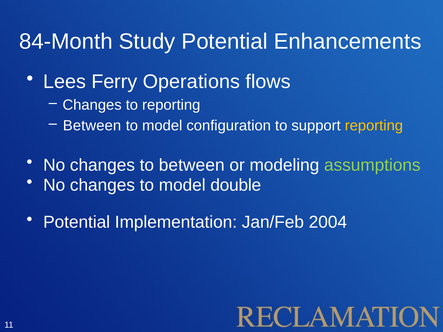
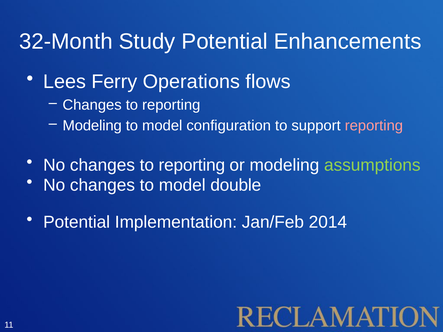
84-Month: 84-Month -> 32-Month (66, 41)
Between: Between -> Modeling (92, 126)
reporting colour: yellow -> pink (374, 126)
No changes to between: between -> reporting (192, 165)
2004: 2004 -> 2014 (328, 222)
